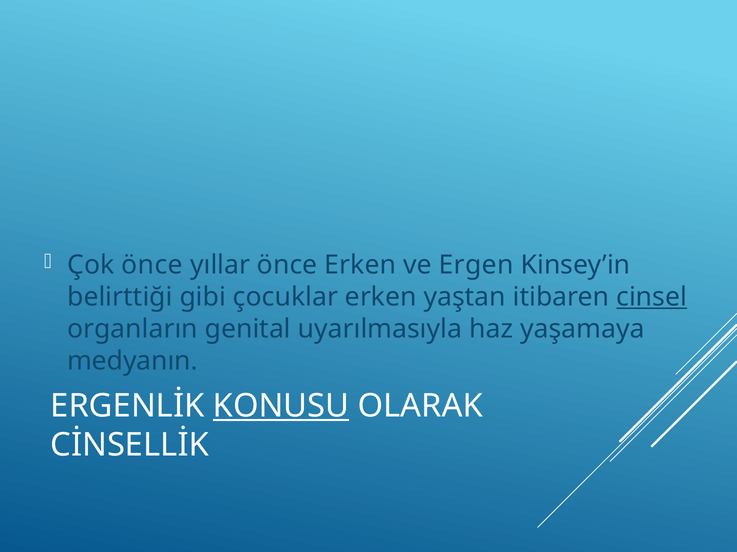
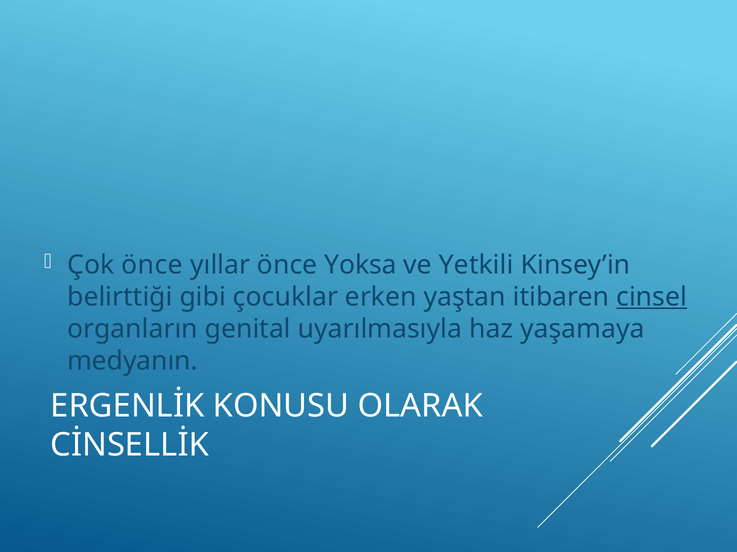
önce Erken: Erken -> Yoksa (360, 265)
Ergen: Ergen -> Yetkili (476, 265)
KONUSU underline: present -> none (281, 406)
